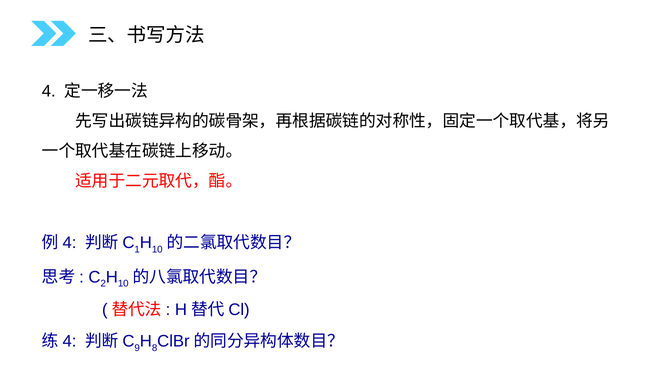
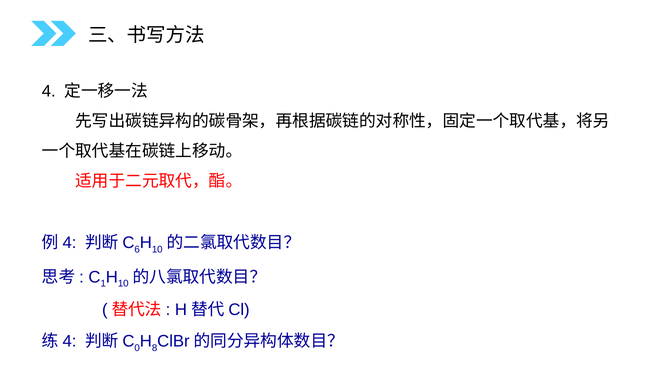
1: 1 -> 6 (137, 249)
2: 2 -> 1 (103, 283)
9: 9 -> 0 (137, 348)
